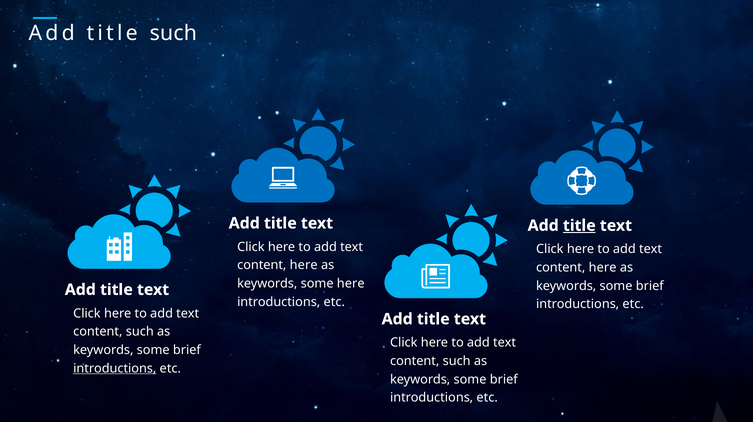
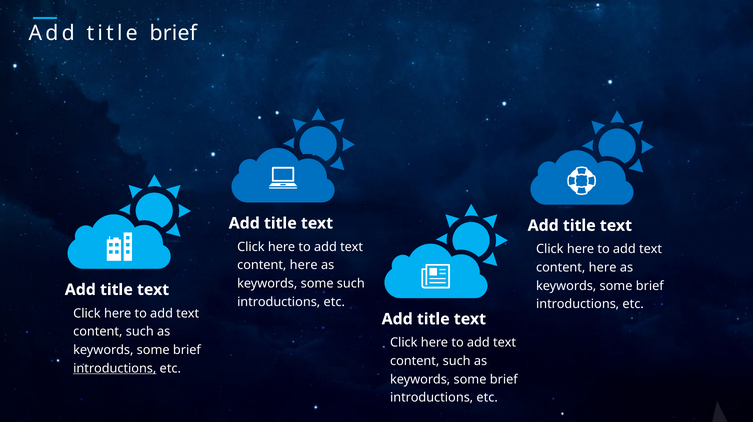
title such: such -> brief (173, 33)
title underline: present -> none (579, 225)
some here: here -> such (351, 283)
